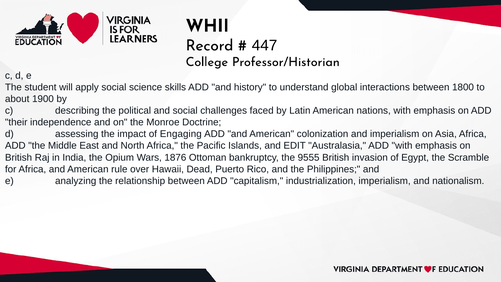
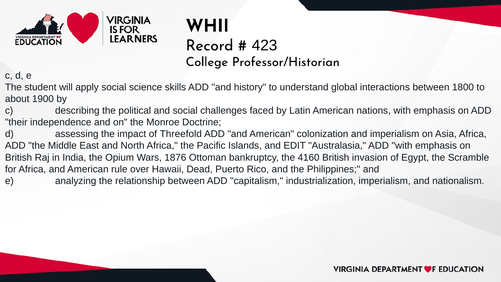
447: 447 -> 423 (265, 45)
Engaging: Engaging -> Threefold (181, 134)
9555: 9555 -> 4160 (309, 157)
